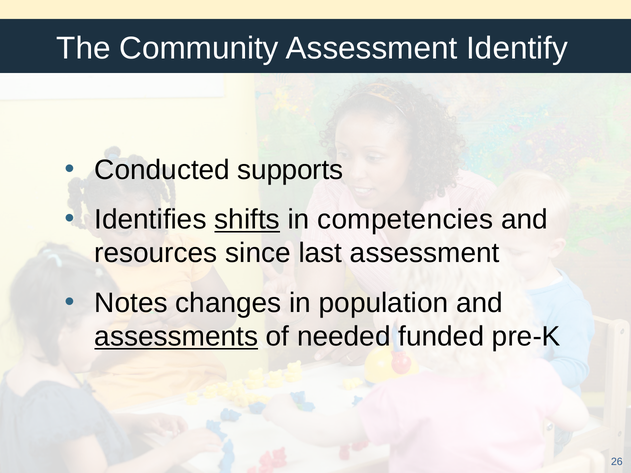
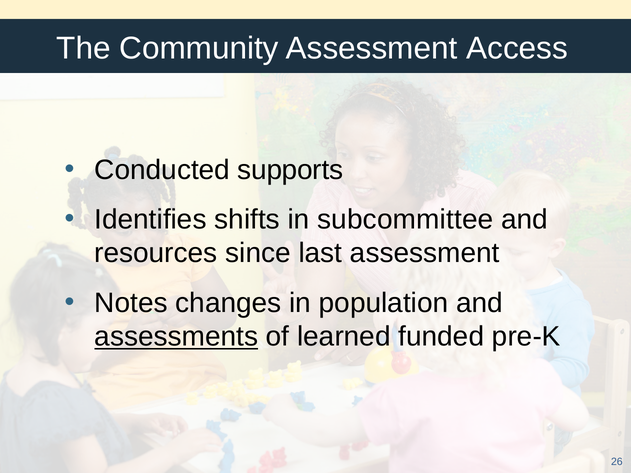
Identify: Identify -> Access (517, 48)
shifts underline: present -> none (247, 220)
competencies: competencies -> subcommittee (405, 220)
needed: needed -> learned (344, 337)
